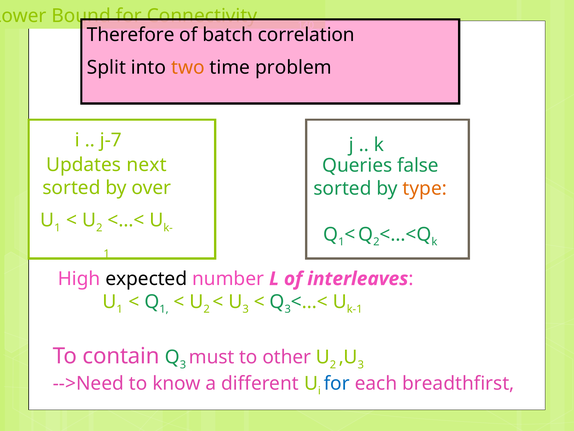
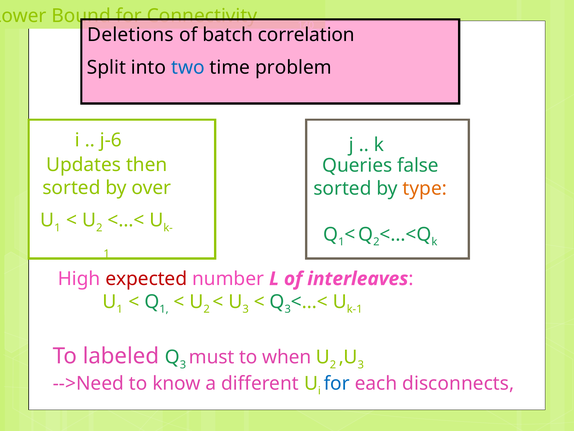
Therefore: Therefore -> Deletions (131, 35)
two colour: orange -> blue (188, 67)
j-7: j-7 -> j-6 (111, 140)
next: next -> then (147, 165)
expected colour: black -> red (146, 278)
contain: contain -> labeled (121, 356)
other: other -> when (287, 357)
breadthfirst: breadthfirst -> disconnects (458, 383)
